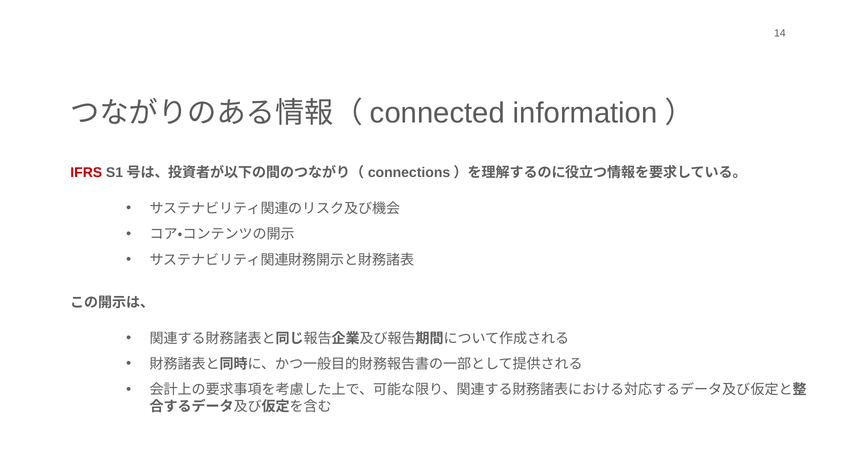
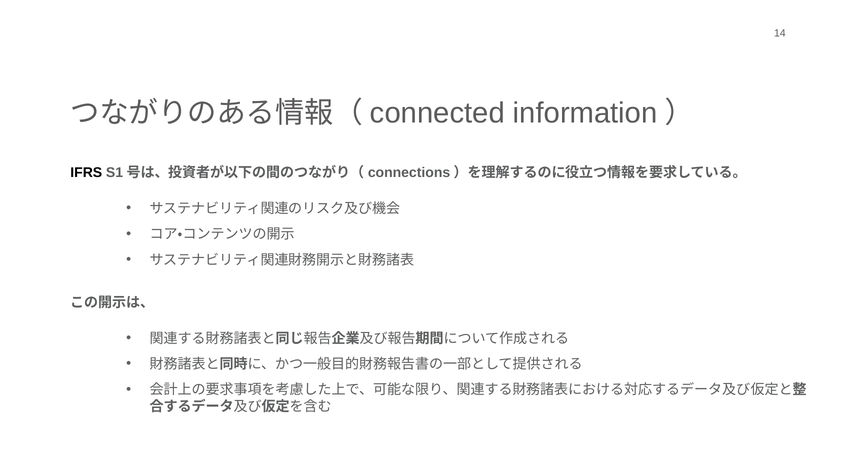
IFRS colour: red -> black (86, 172)
